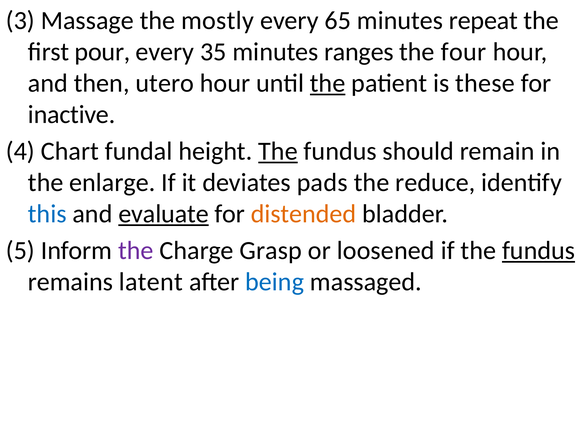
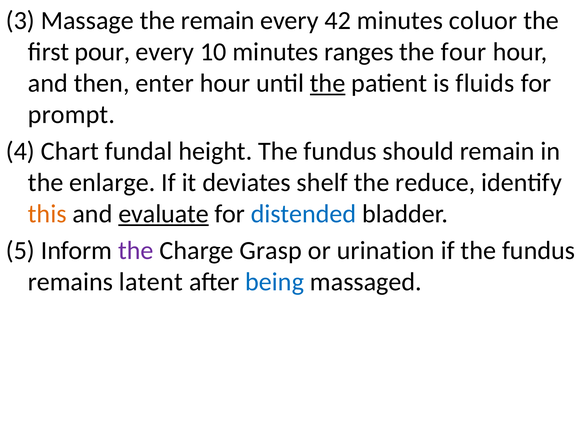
the mostly: mostly -> remain (218, 20)
65: 65 -> 42 (338, 20)
repeat: repeat -> coluor (483, 20)
35: 35 -> 10 (213, 52)
utero: utero -> enter (165, 83)
these: these -> fluids (485, 83)
inactive: inactive -> prompt (71, 115)
The underline: present -> none (278, 151)
pads: pads -> shelf (322, 183)
this colour: blue -> orange (47, 214)
distended colour: orange -> blue (304, 214)
loosened: loosened -> urination (386, 250)
fundus underline: present -> none (539, 250)
